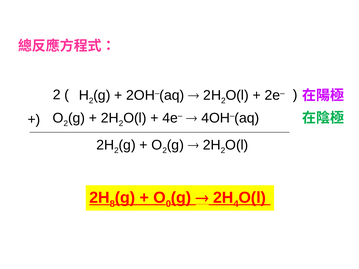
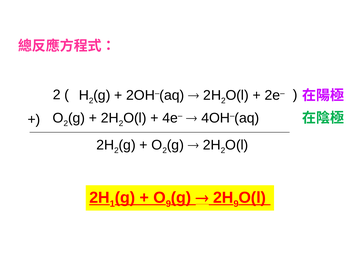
8: 8 -> 1 (112, 204)
0: 0 -> 9 (168, 204)
4: 4 -> 9 (236, 204)
